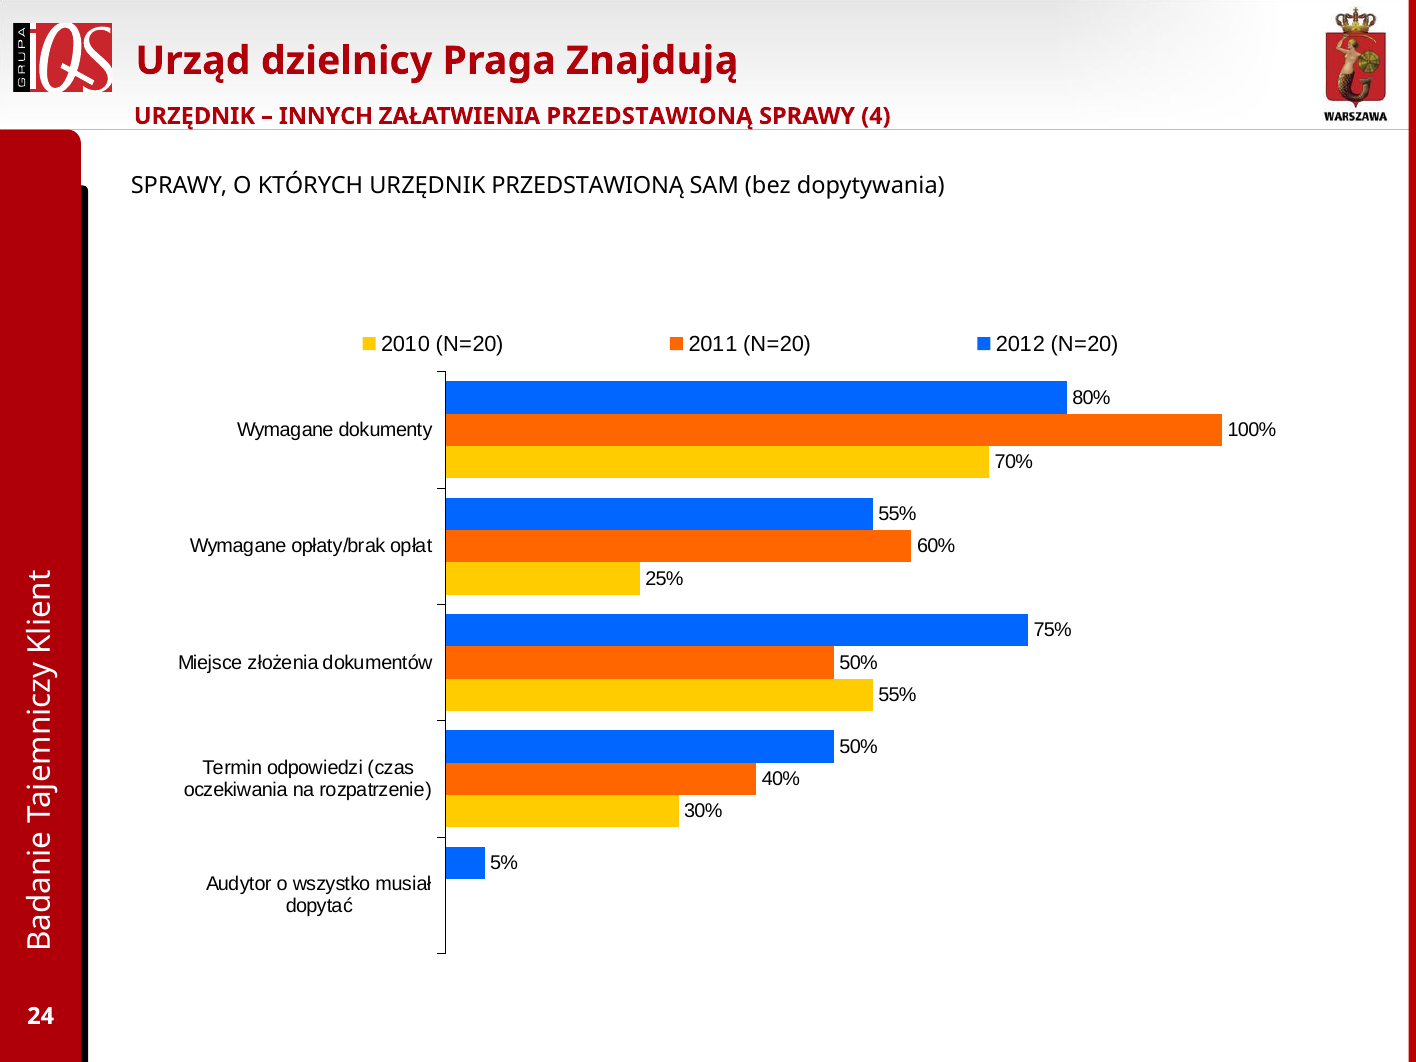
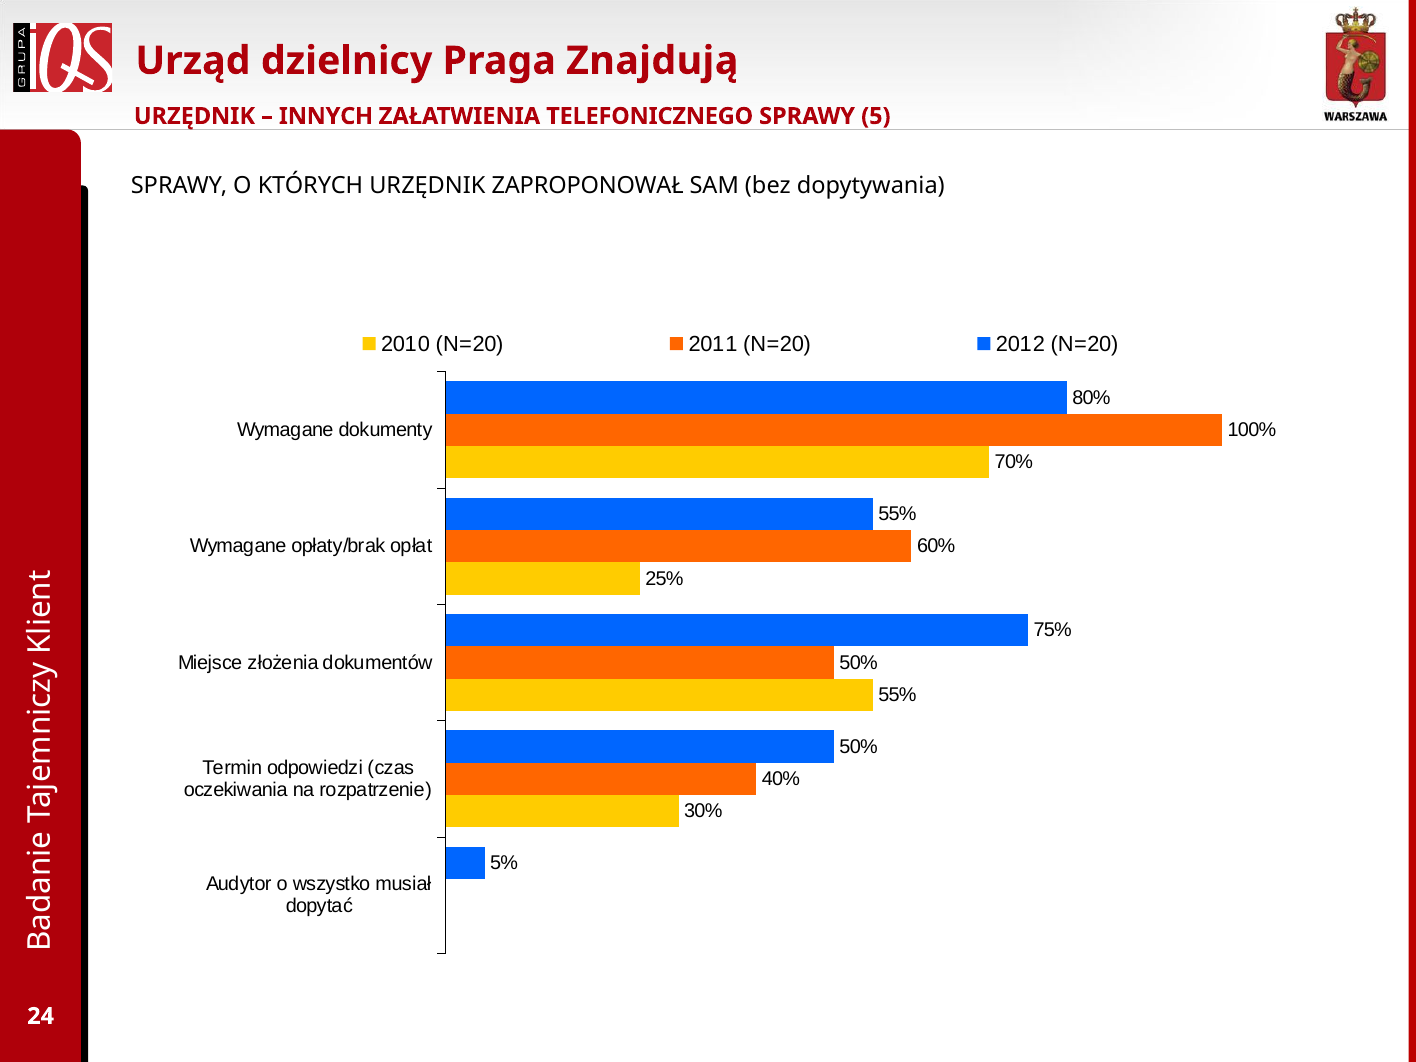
ZAŁATWIENIA PRZEDSTAWIONĄ: PRZEDSTAWIONĄ -> TELEFONICZNEGO (650, 116)
4: 4 -> 5 (876, 116)
URZĘDNIK PRZEDSTAWIONĄ: PRZEDSTAWIONĄ -> ZAPROPONOWAŁ (588, 186)
